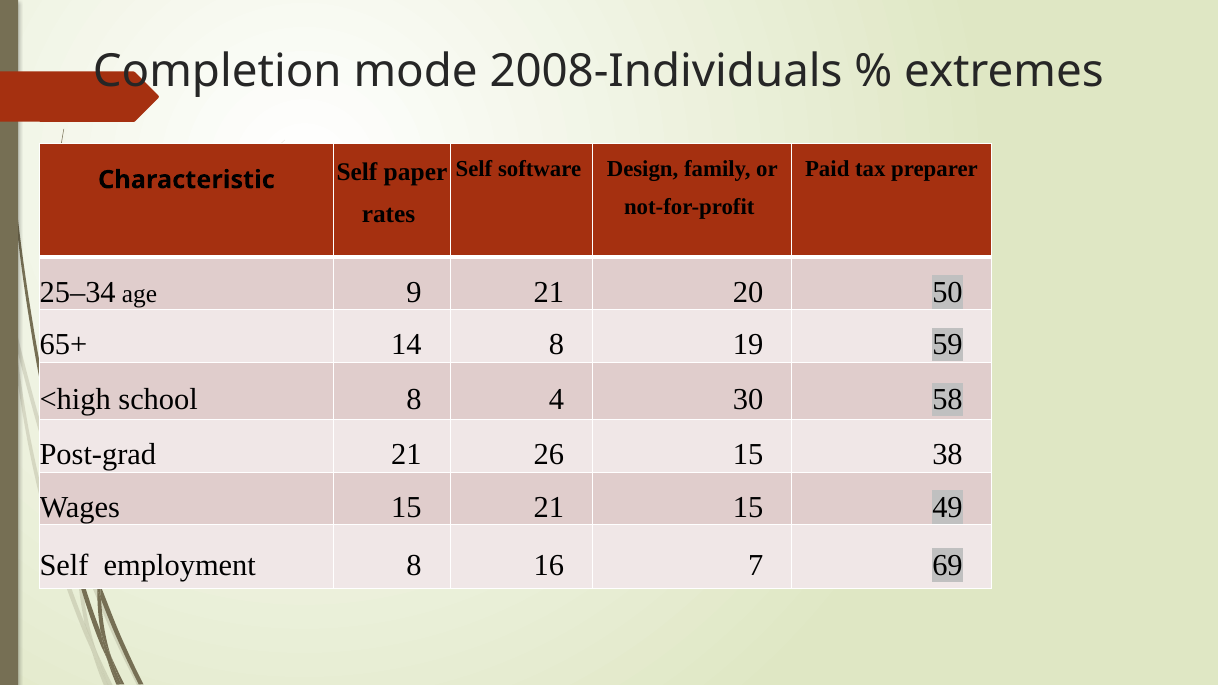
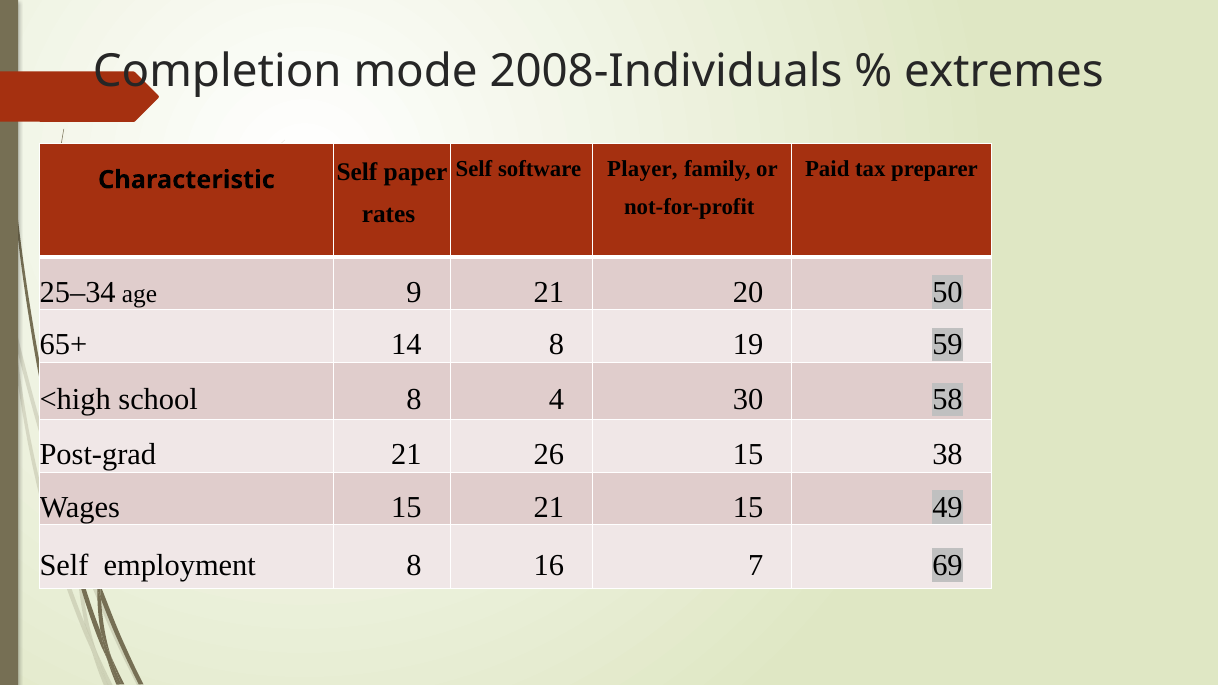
Design: Design -> Player (642, 169)
